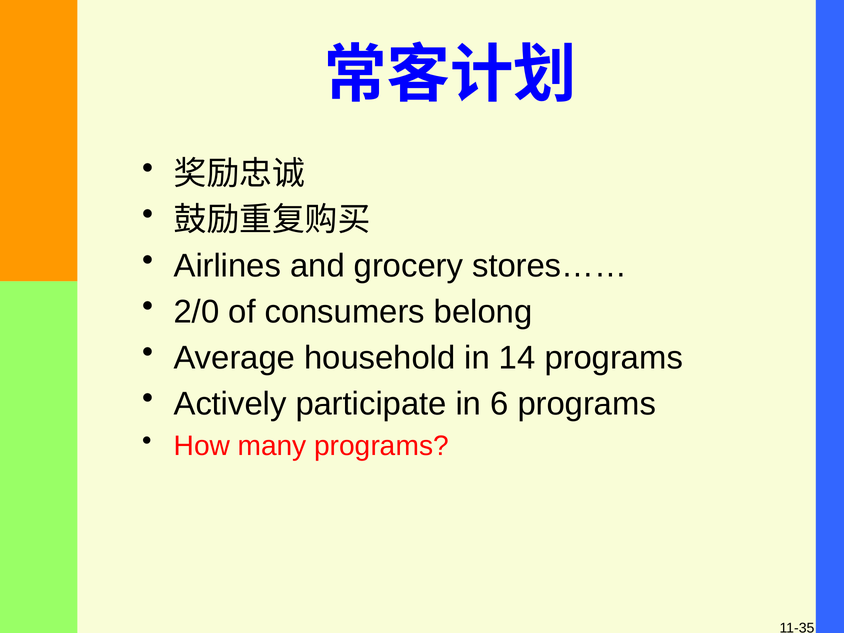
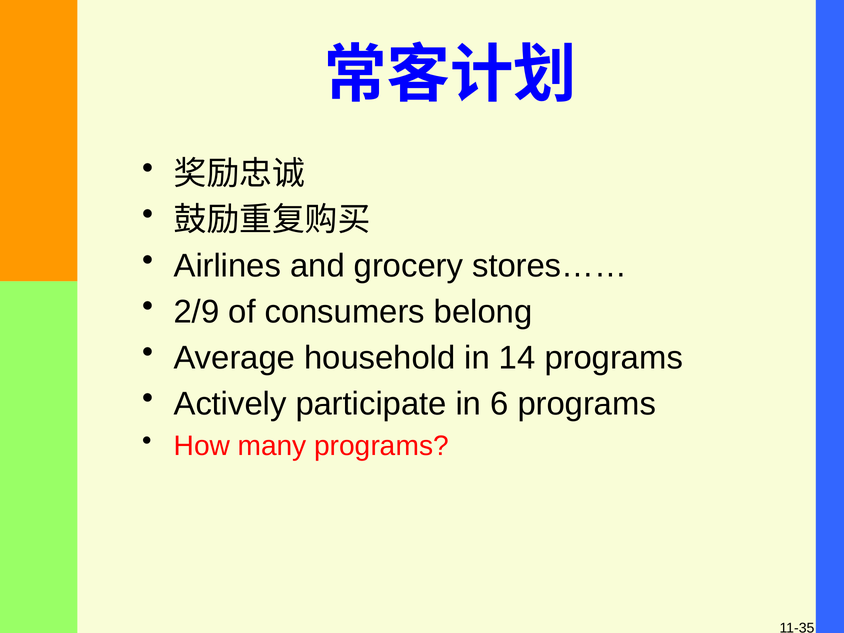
2/0: 2/0 -> 2/9 (197, 312)
